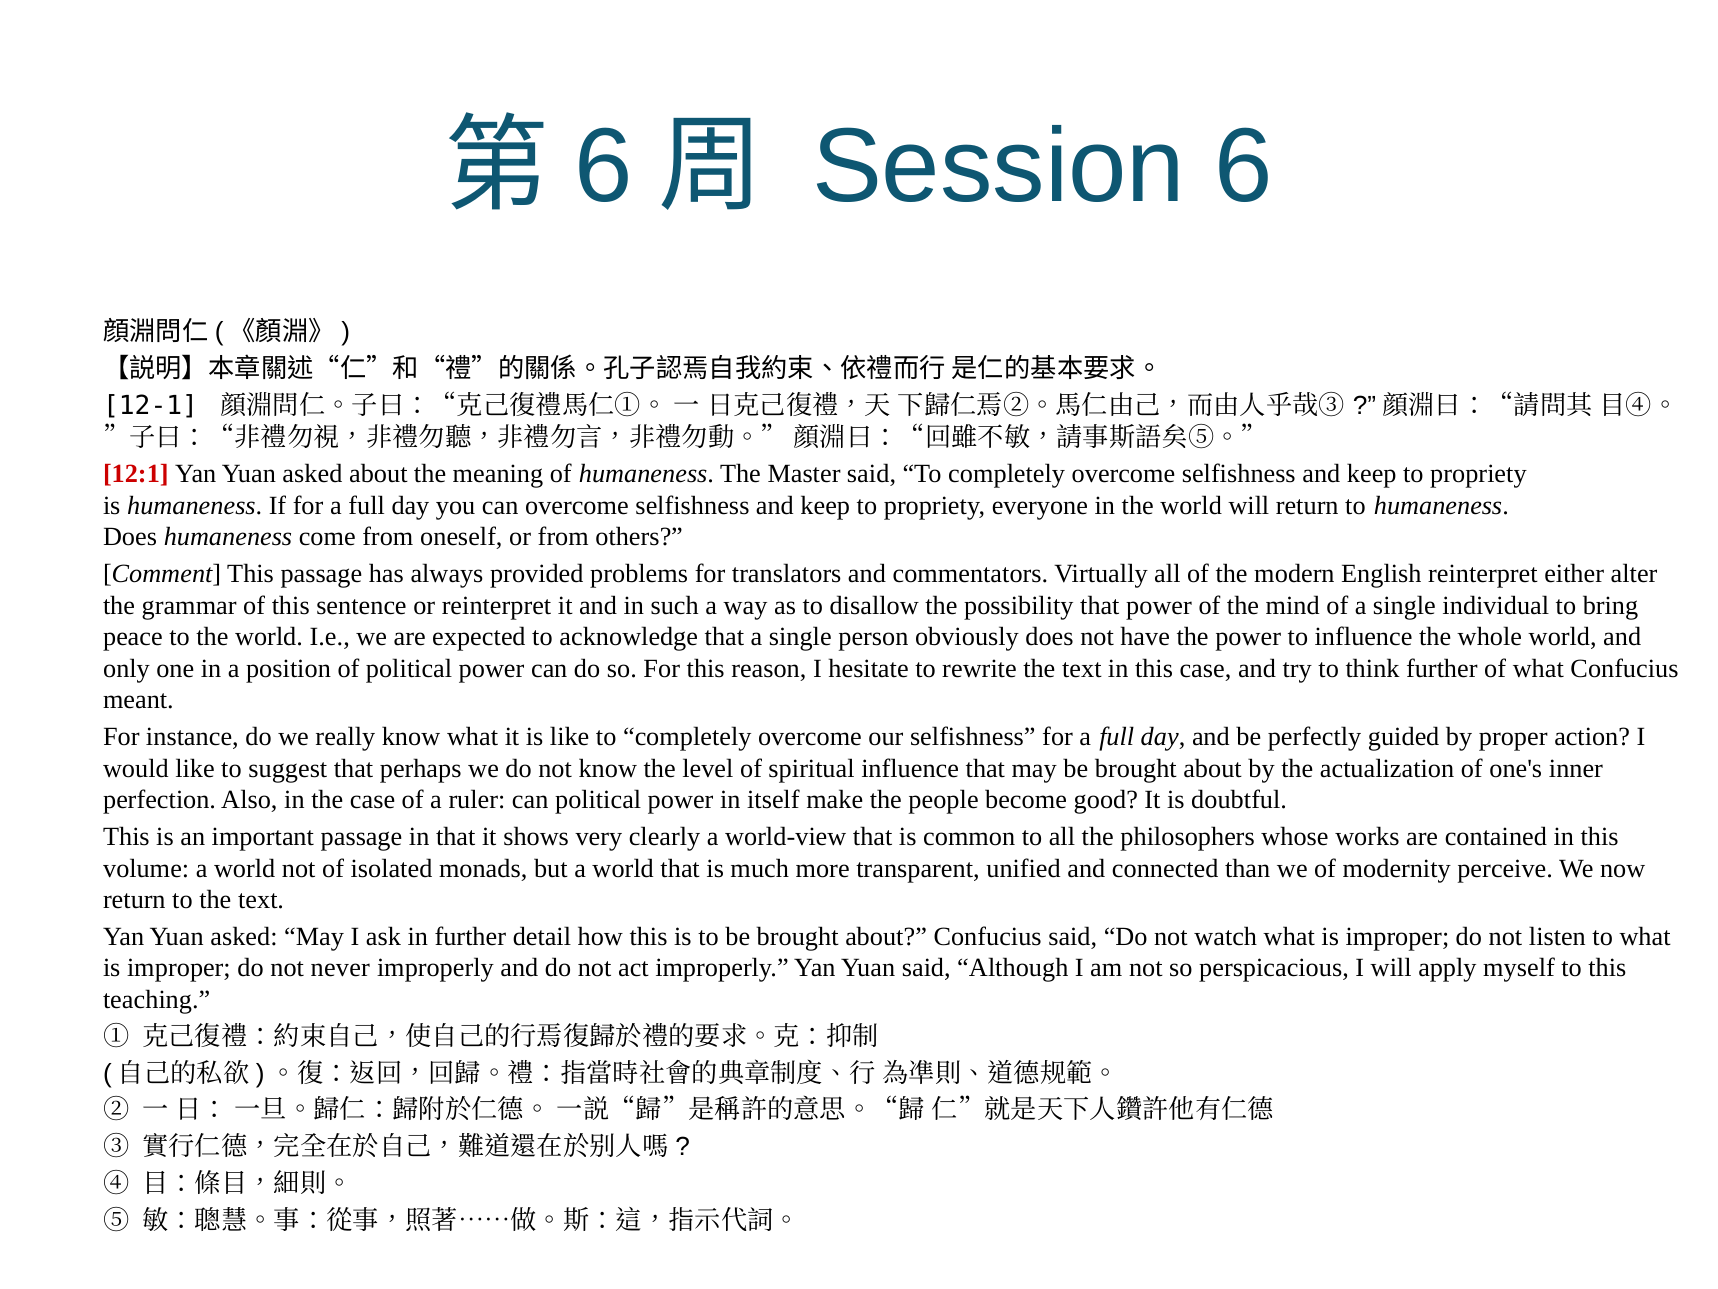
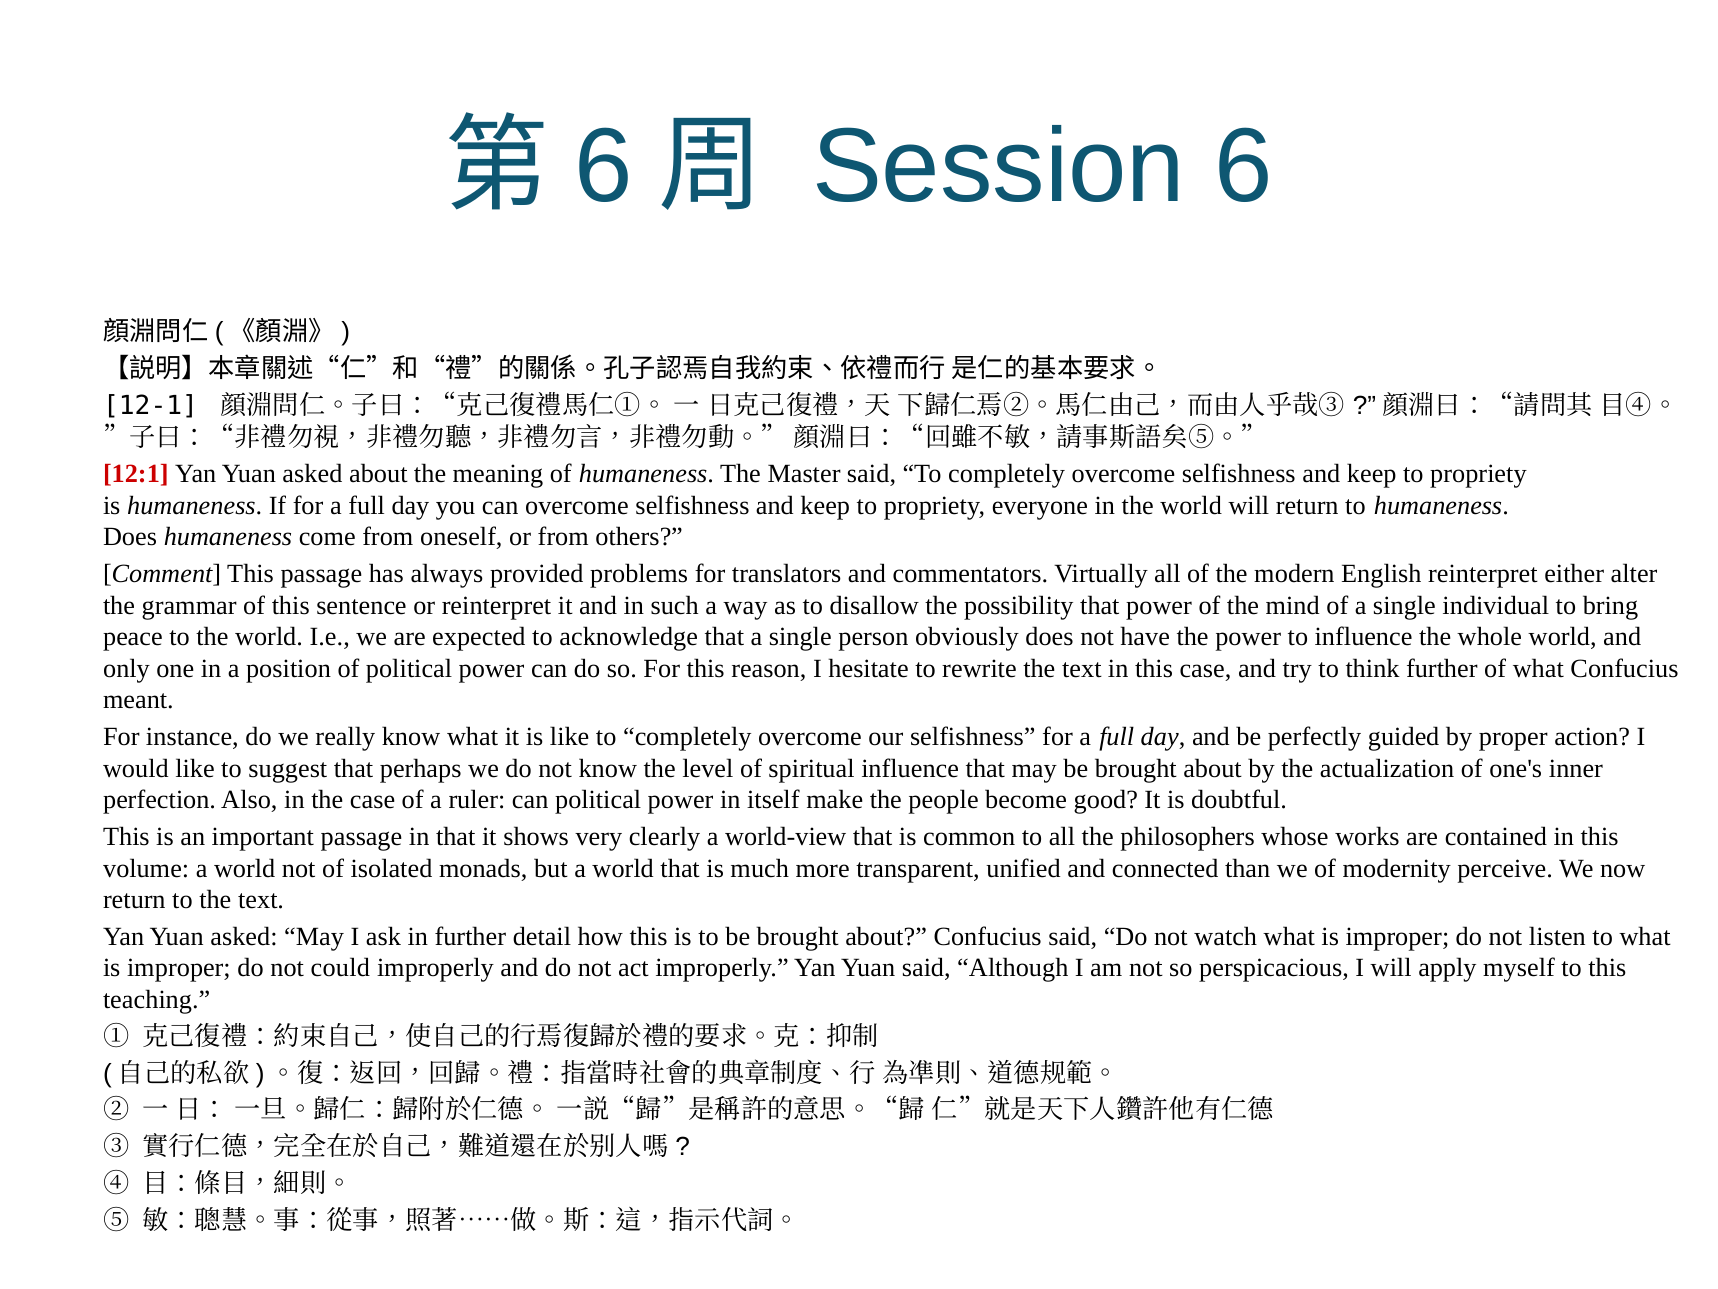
never: never -> could (340, 968)
